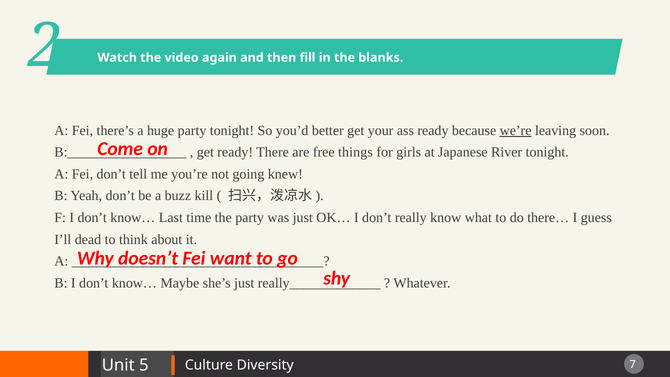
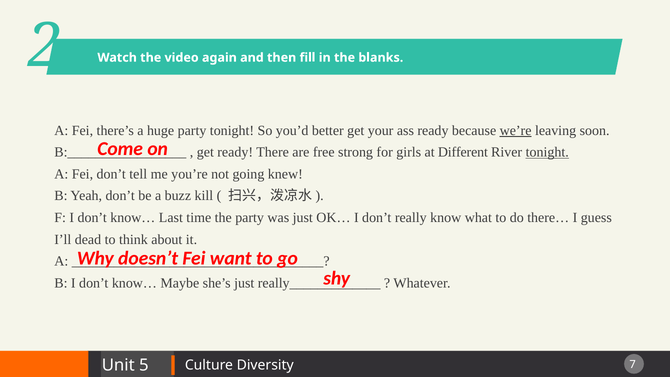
things: things -> strong (356, 152)
Japanese: Japanese -> Different (463, 152)
tonight underline: none -> present (547, 152)
